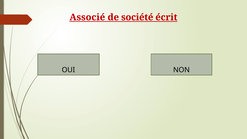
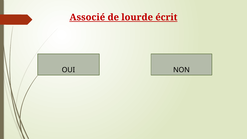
société: société -> lourde (137, 17)
